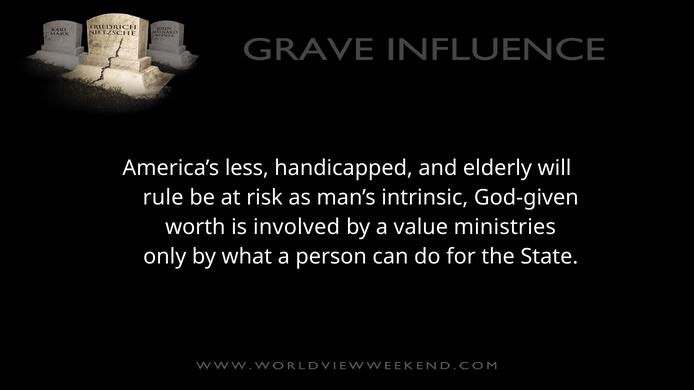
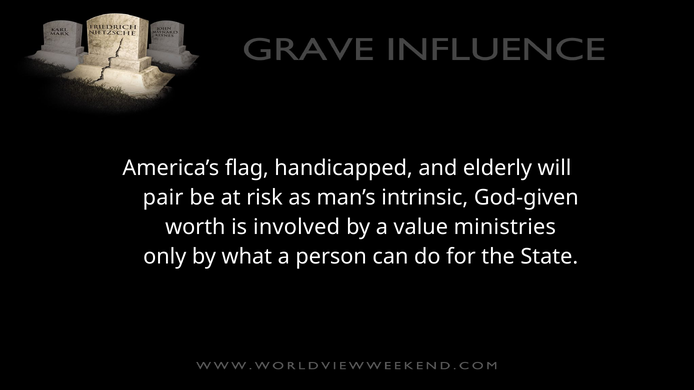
less: less -> flag (247, 168)
rule: rule -> pair (163, 198)
